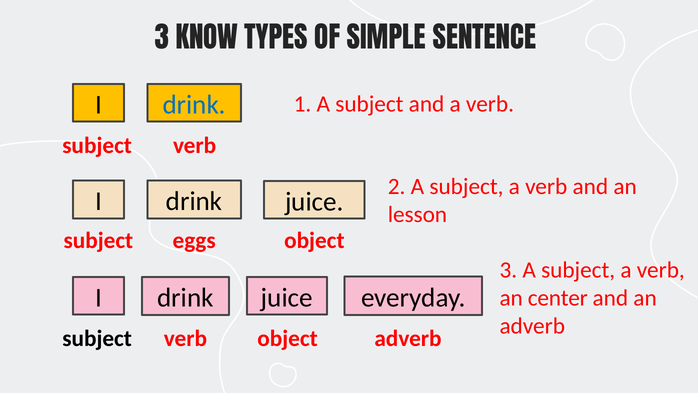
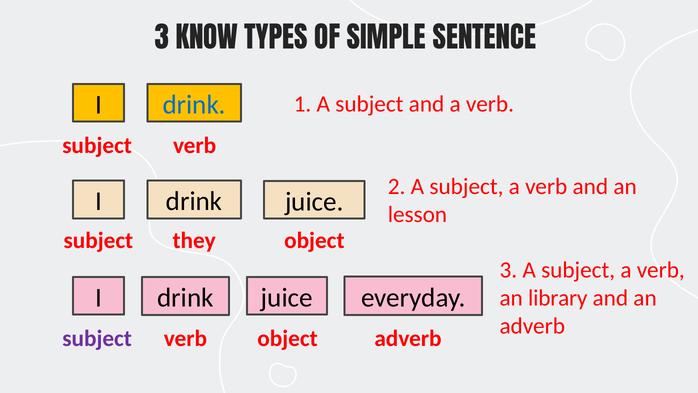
eggs: eggs -> they (194, 240)
center: center -> library (558, 298)
subject colour: black -> purple (97, 338)
